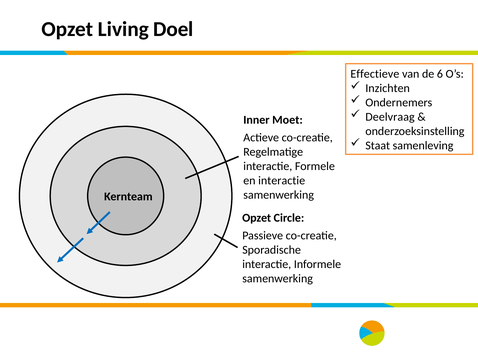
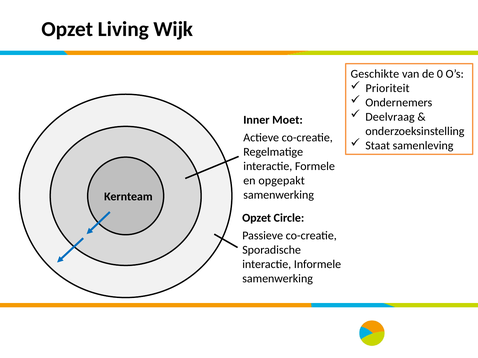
Doel: Doel -> Wijk (173, 29)
Effectieve: Effectieve -> Geschikte (375, 74)
6: 6 -> 0 (440, 74)
Inzichten: Inzichten -> Prioriteit (388, 88)
en interactie: interactie -> opgepakt (282, 181)
